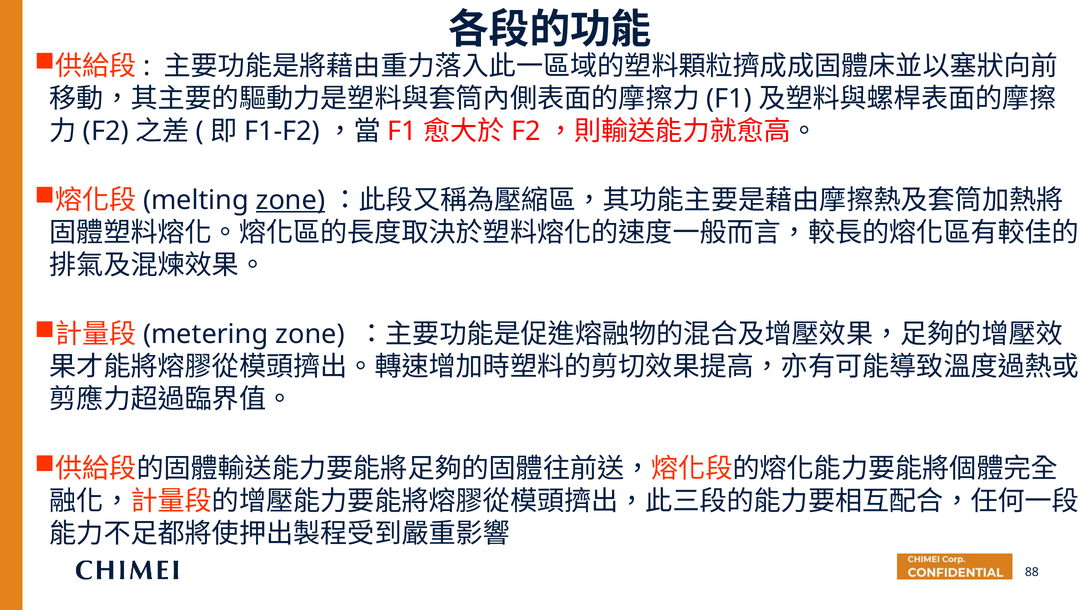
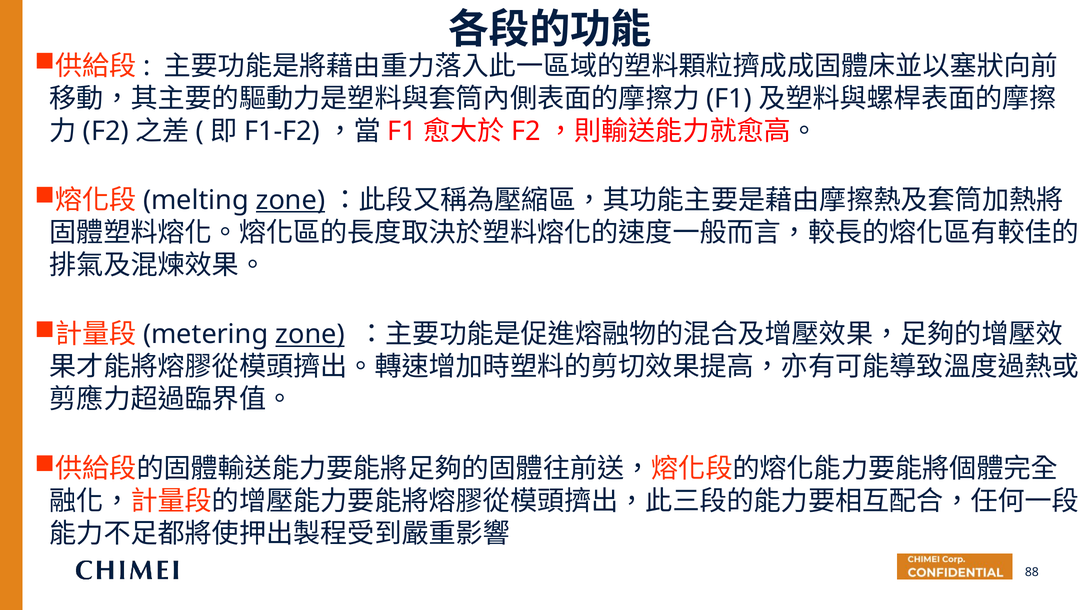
zone underline: none -> present (310, 335)
